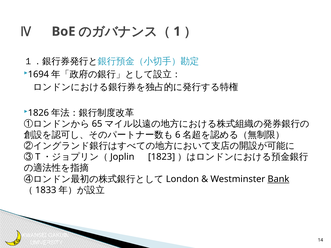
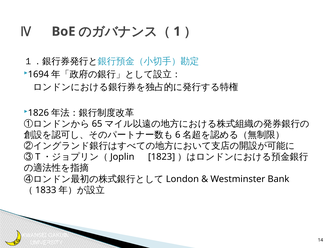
Bank underline: present -> none (278, 179)
